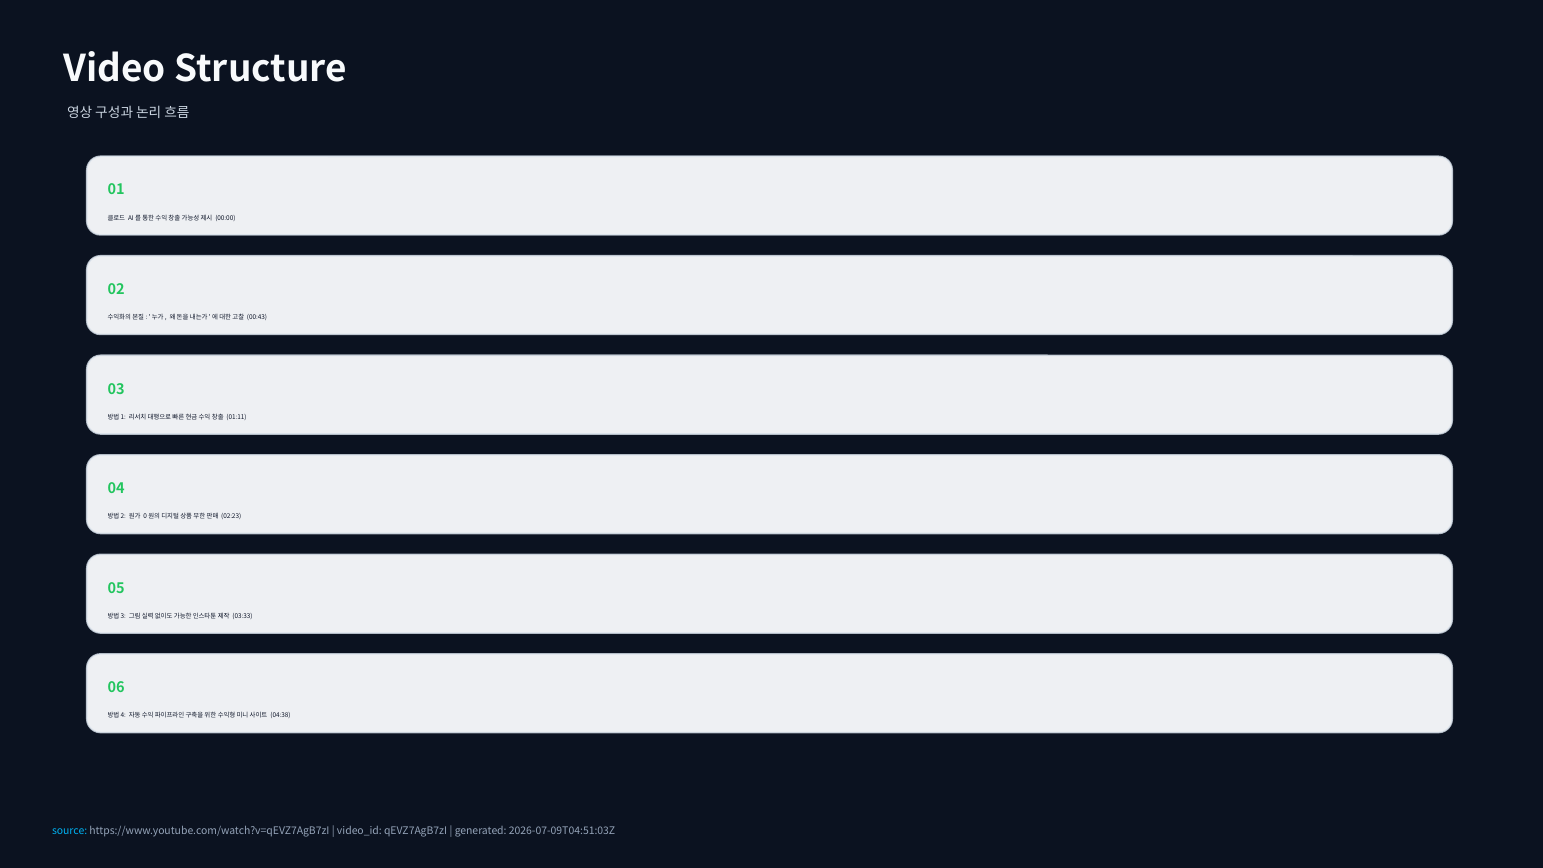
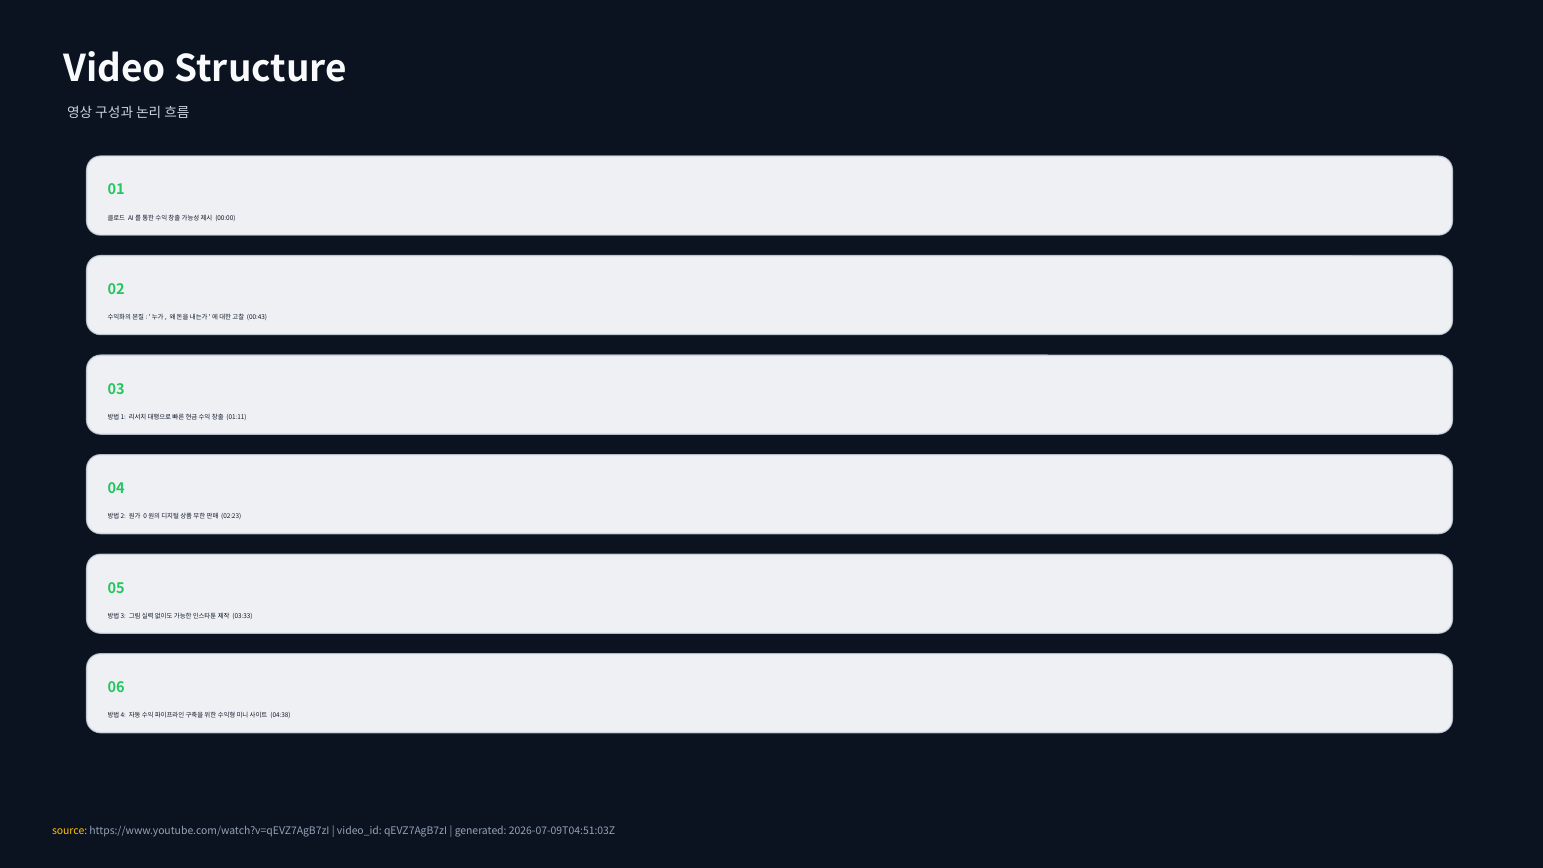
source colour: light blue -> yellow (70, 831)
